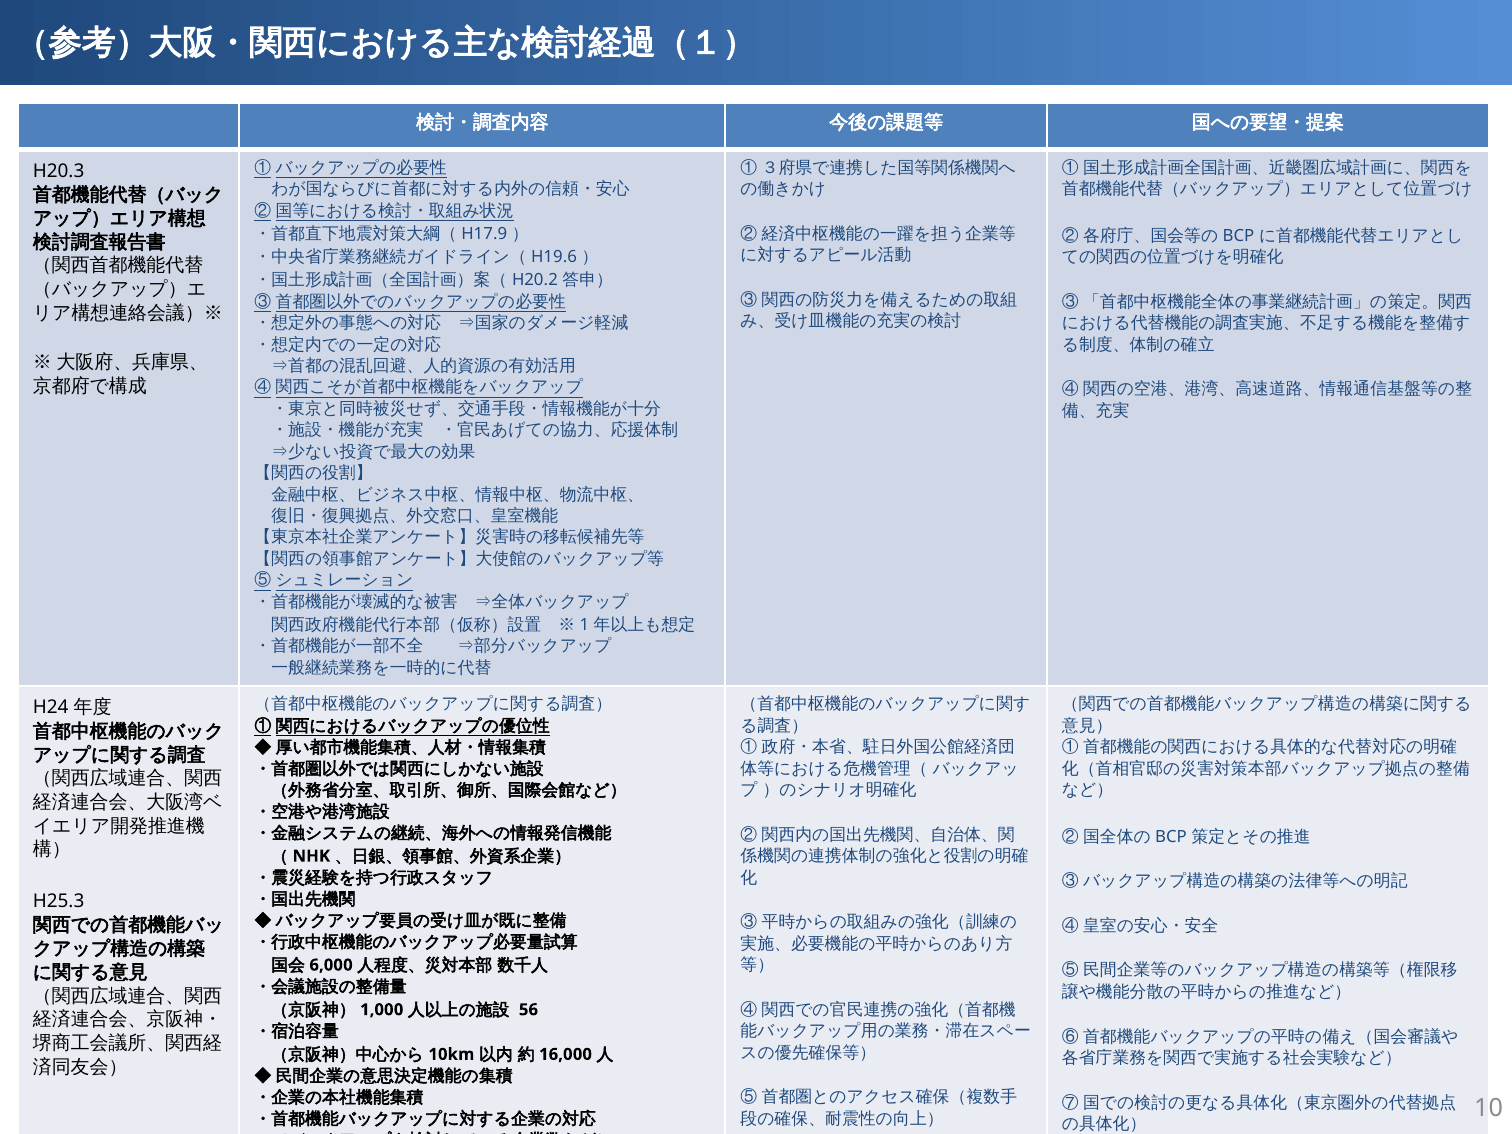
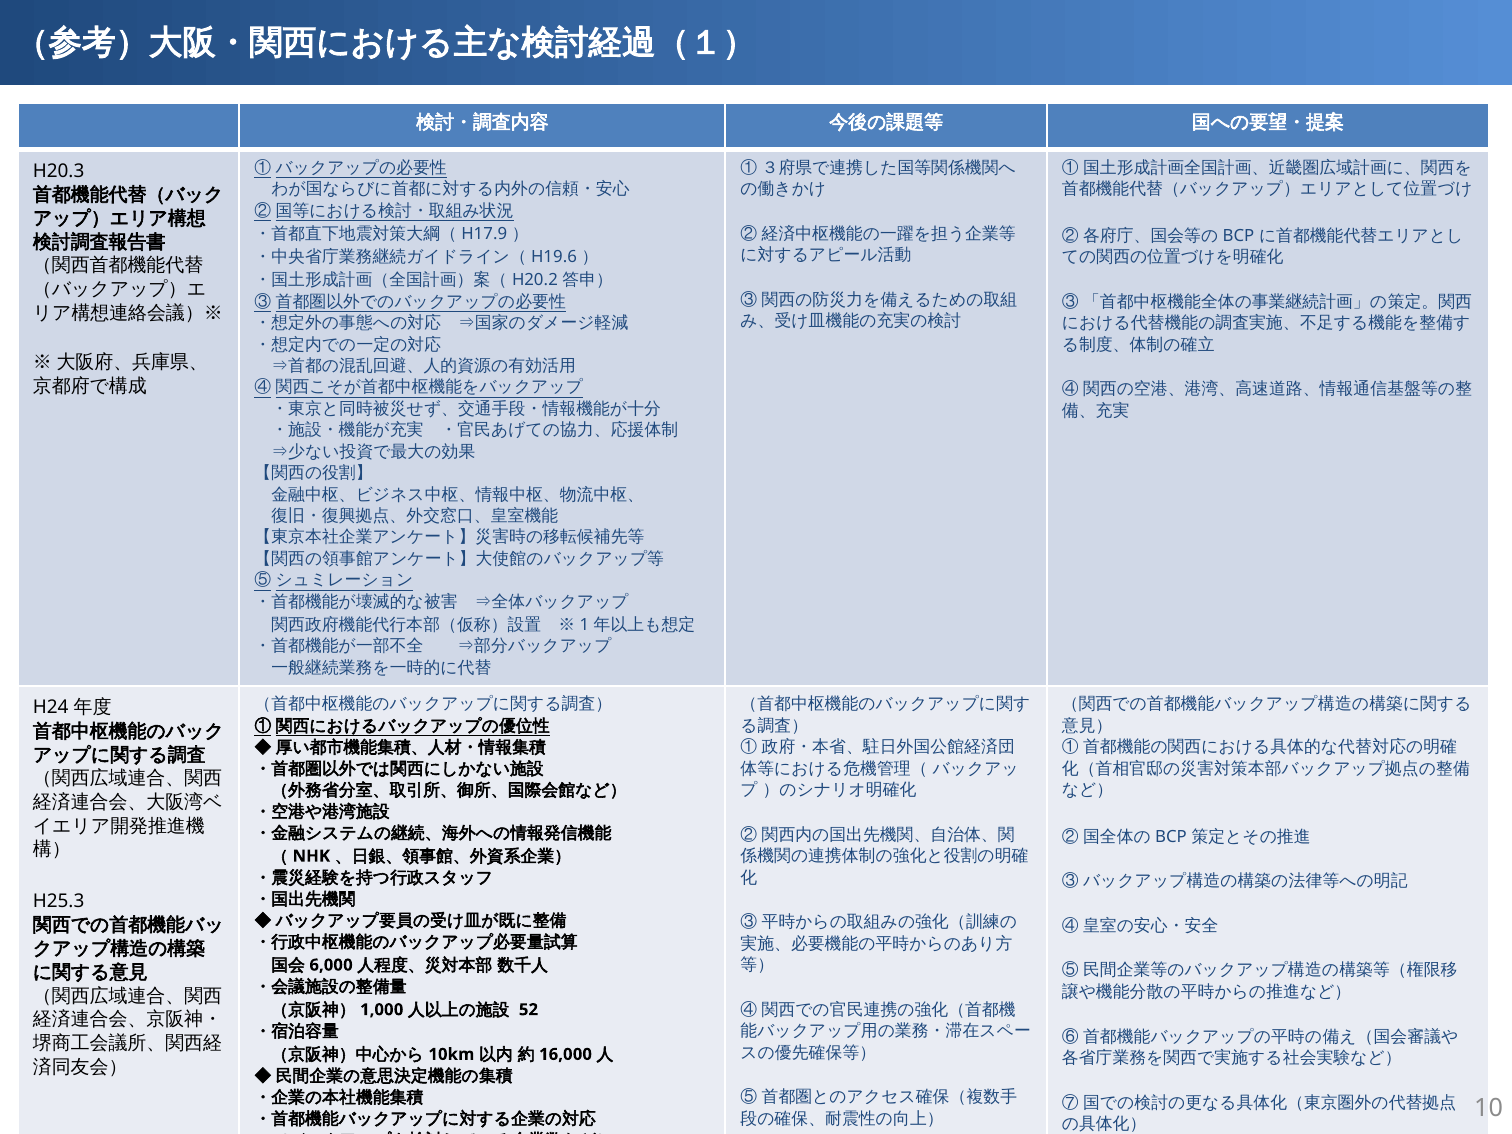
56: 56 -> 52 (528, 1010)
